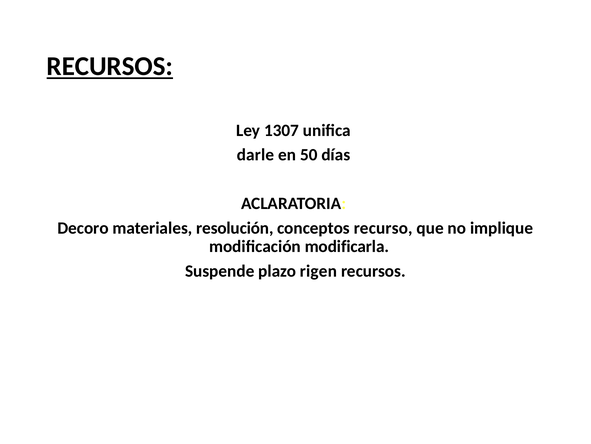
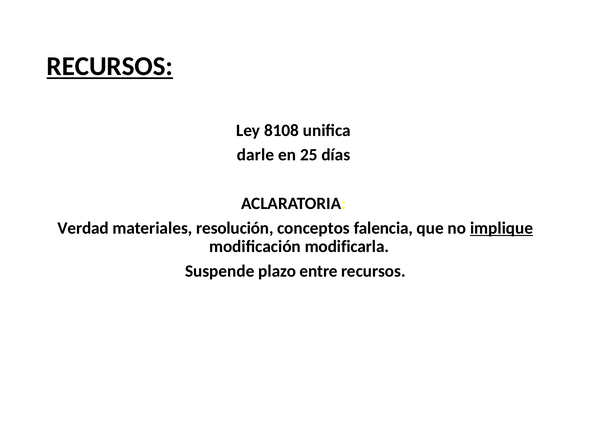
1307: 1307 -> 8108 (281, 130)
50: 50 -> 25 (309, 155)
Decoro: Decoro -> Verdad (83, 228)
recurso: recurso -> falencia (383, 228)
implique underline: none -> present (502, 228)
rigen: rigen -> entre (319, 271)
